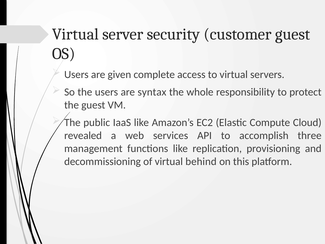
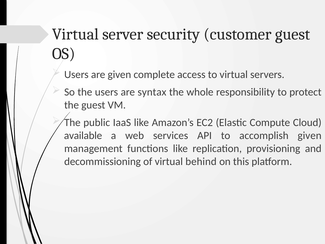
revealed: revealed -> available (83, 135)
accomplish three: three -> given (310, 135)
